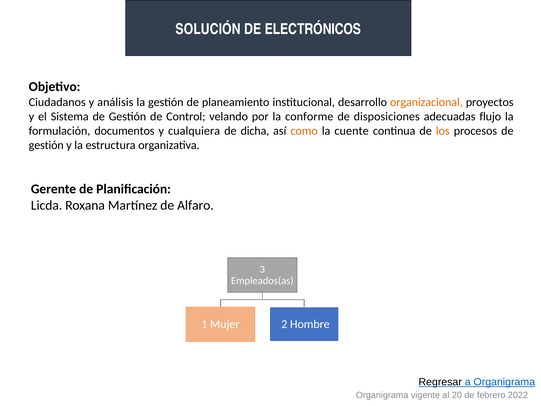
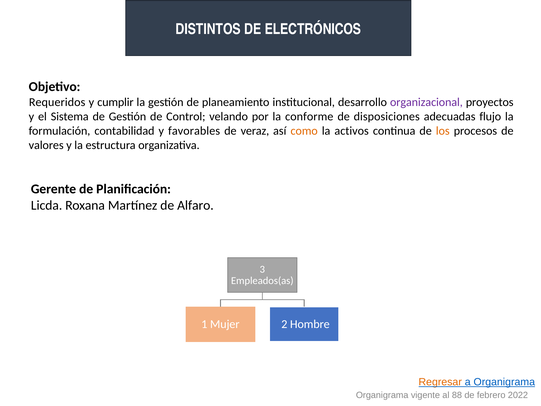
SOLUCIÓN: SOLUCIÓN -> DISTINTOS (208, 29)
Ciudadanos: Ciudadanos -> Requeridos (57, 102)
análisis: análisis -> cumplir (115, 102)
organizacional colour: orange -> purple (426, 102)
documentos: documentos -> contabilidad (124, 131)
cualquiera: cualquiera -> favorables (194, 131)
dicha: dicha -> veraz (255, 131)
cuente: cuente -> activos (352, 131)
gestión: gestión -> valores (46, 145)
Regresar colour: black -> orange (440, 382)
20: 20 -> 88 (457, 395)
